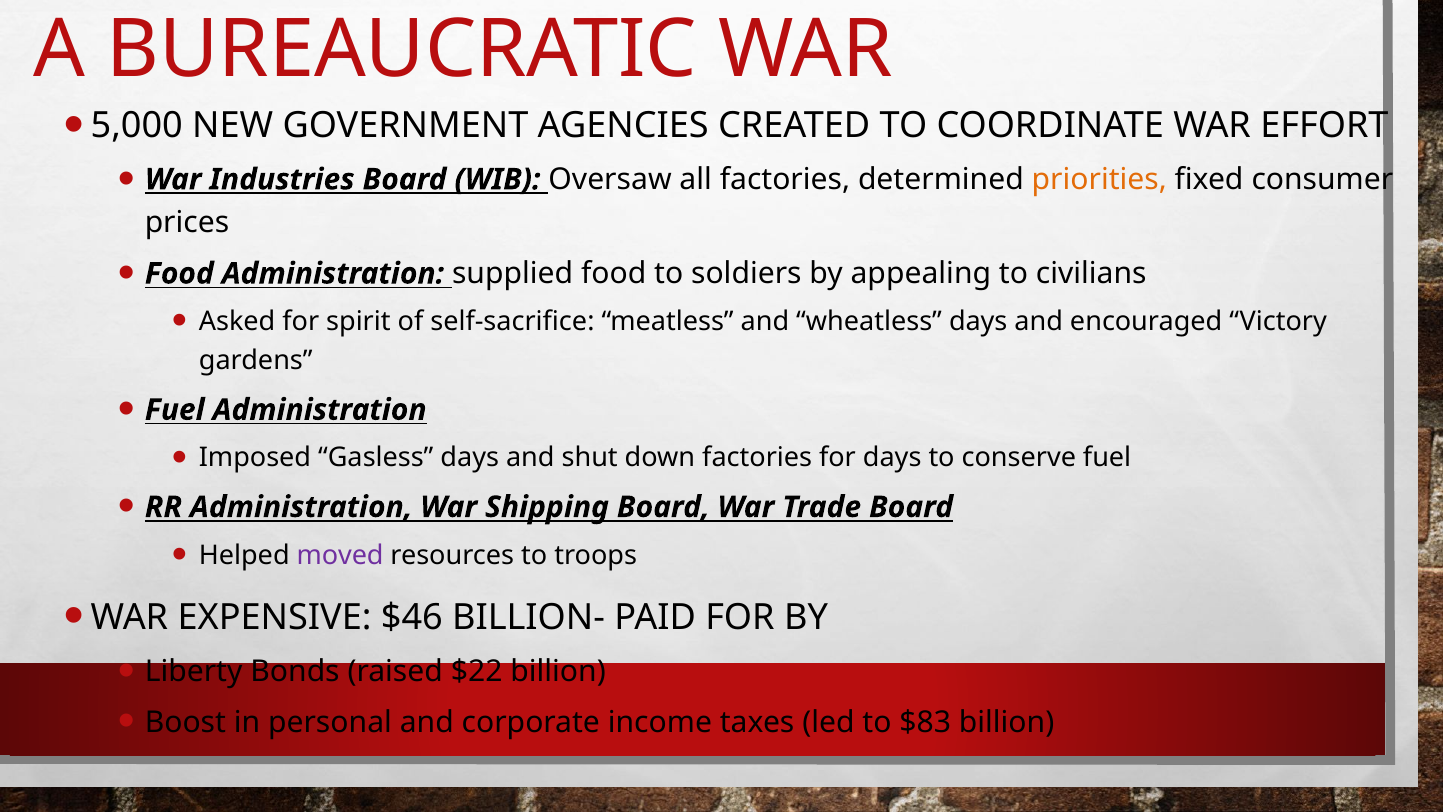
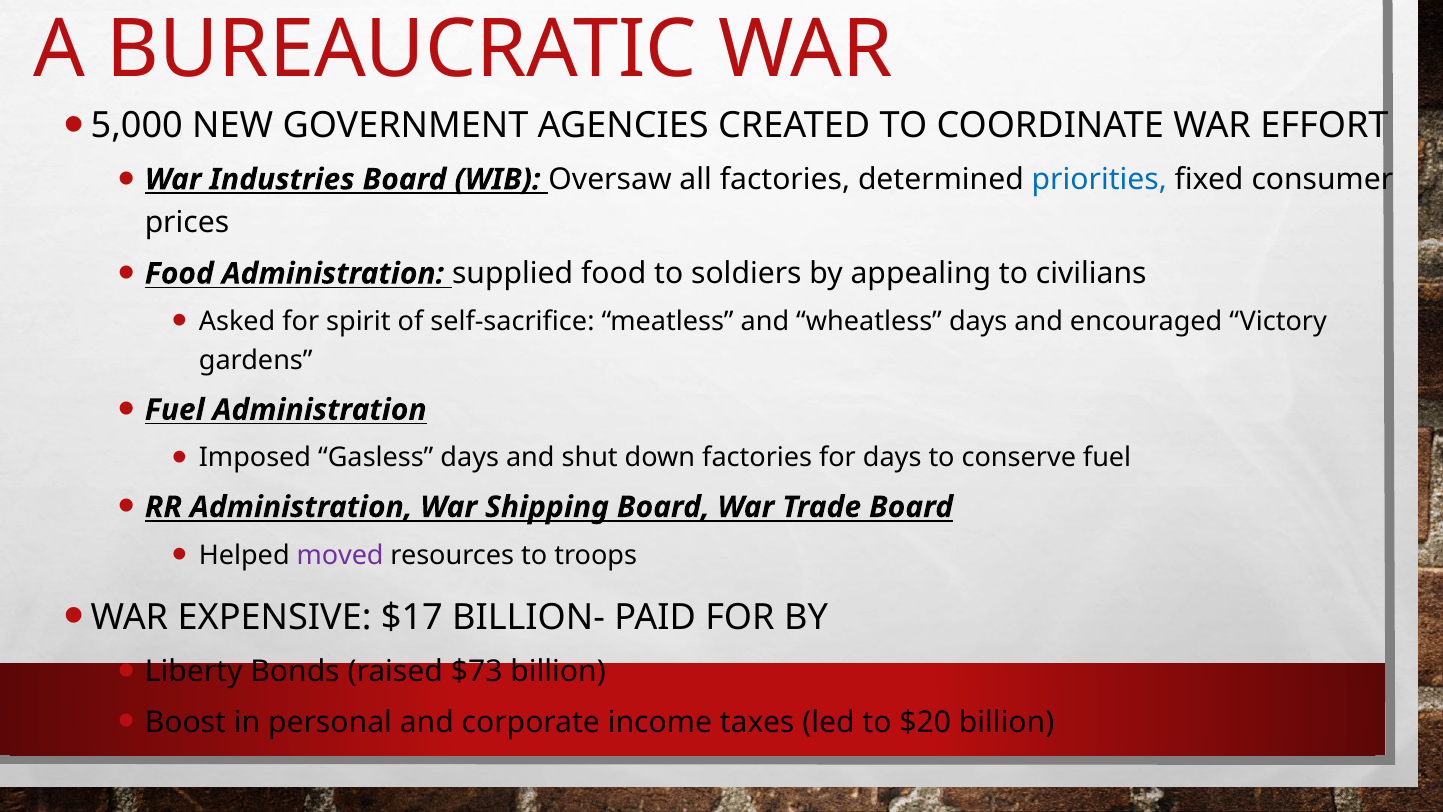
priorities colour: orange -> blue (1099, 179)
$46: $46 -> $17 (412, 617)
$22: $22 -> $73 (477, 671)
$83: $83 -> $20 (925, 722)
